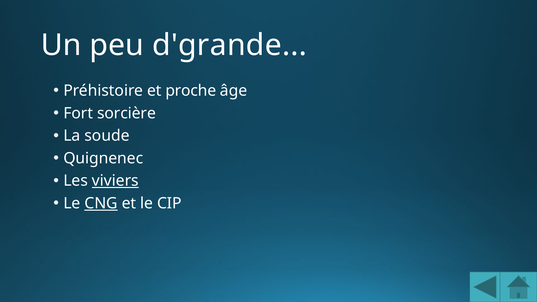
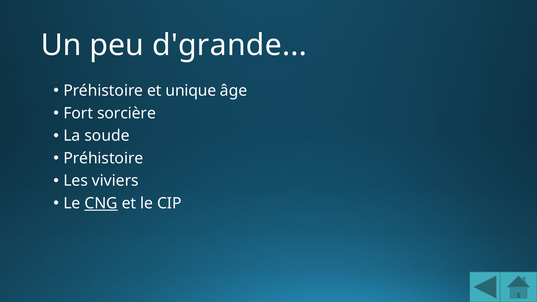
proche: proche -> unique (191, 91)
Quignenec: Quignenec -> Préhistoire (103, 158)
viviers underline: present -> none (115, 181)
